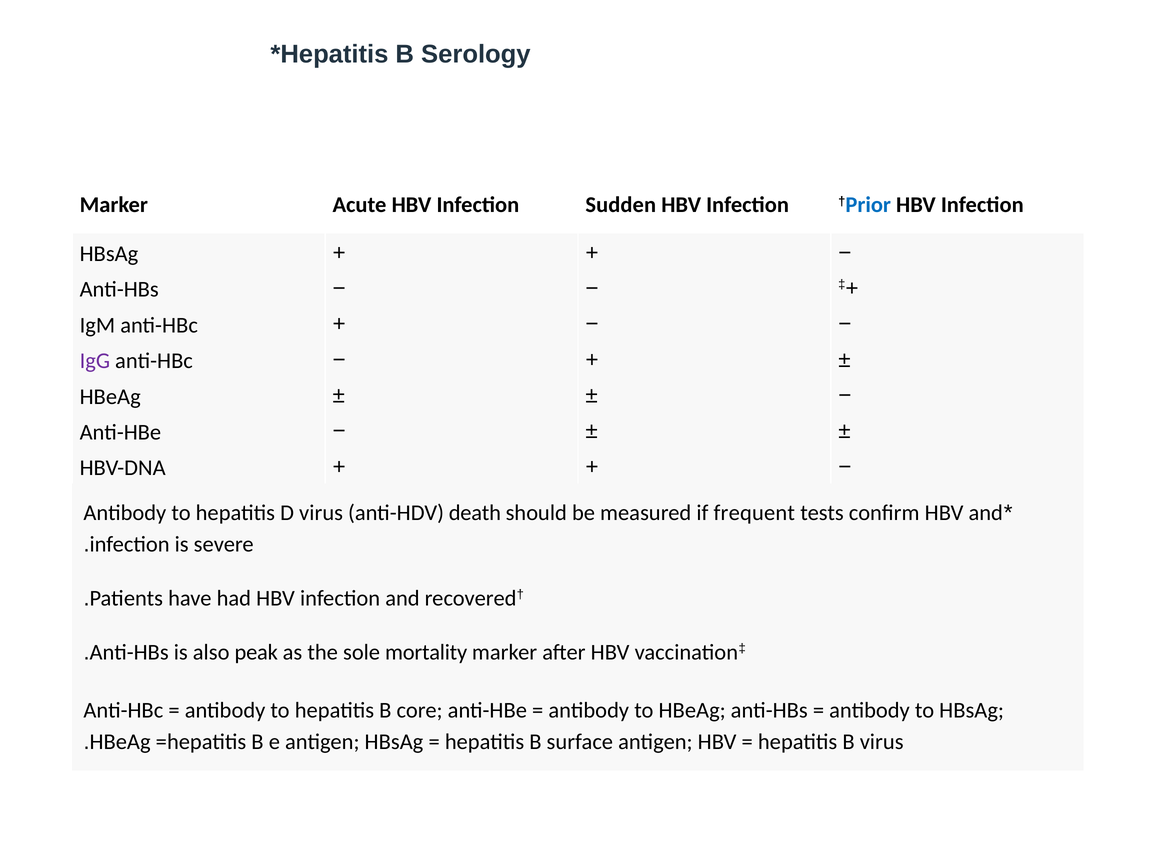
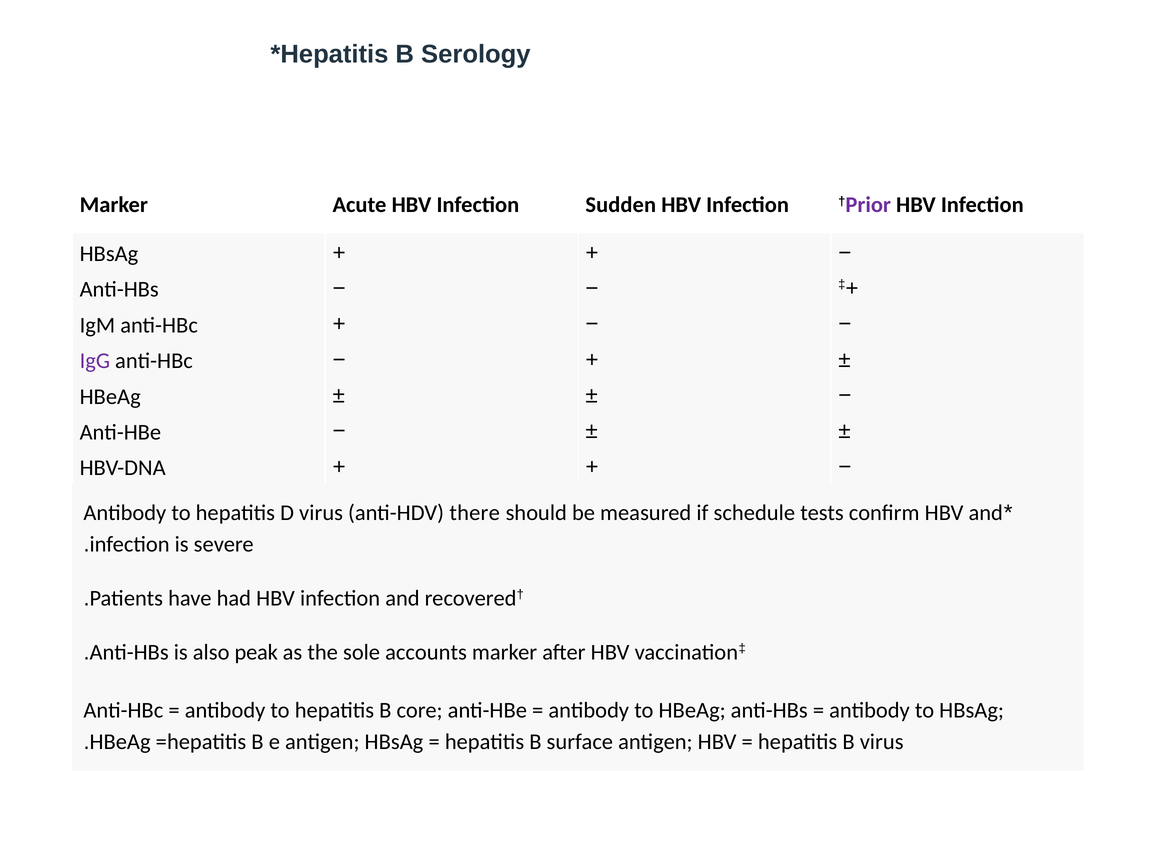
Prior colour: blue -> purple (868, 205)
death: death -> there (475, 513)
frequent: frequent -> schedule (754, 513)
mortality: mortality -> accounts (426, 652)
